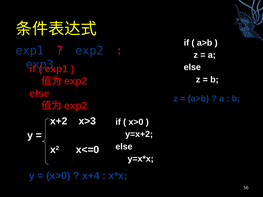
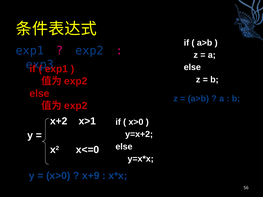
x>3: x>3 -> x>1 (87, 121)
x+4: x+4 -> x+9 (91, 176)
